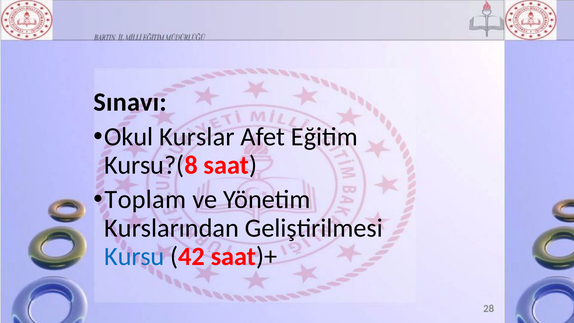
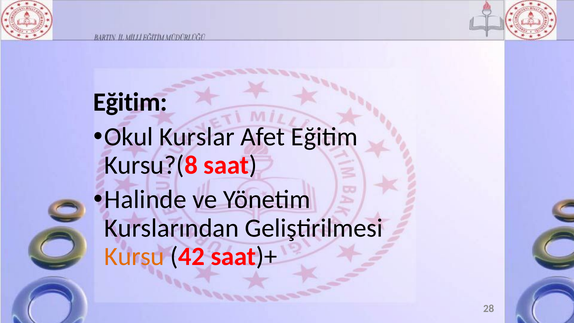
Sınavı: Sınavı -> Eğitim (130, 102)
Toplam: Toplam -> Halinde (145, 200)
Kursu colour: blue -> orange (134, 256)
